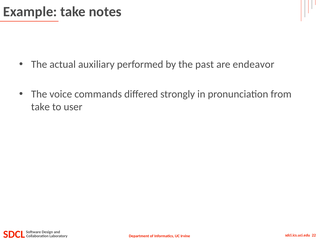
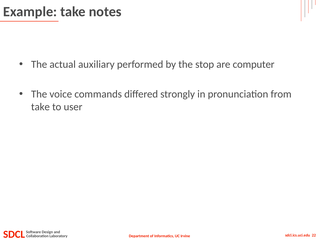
past: past -> stop (205, 65)
endeavor: endeavor -> computer (254, 65)
